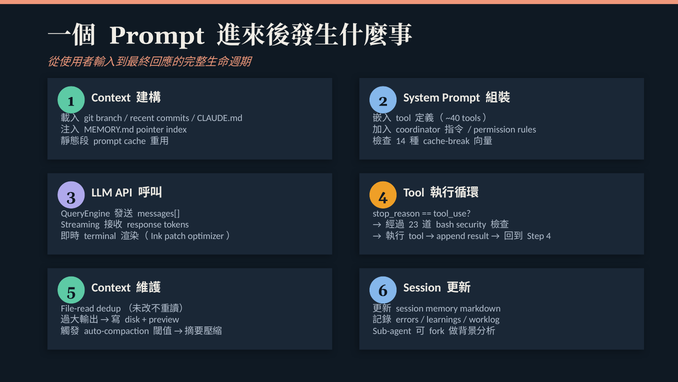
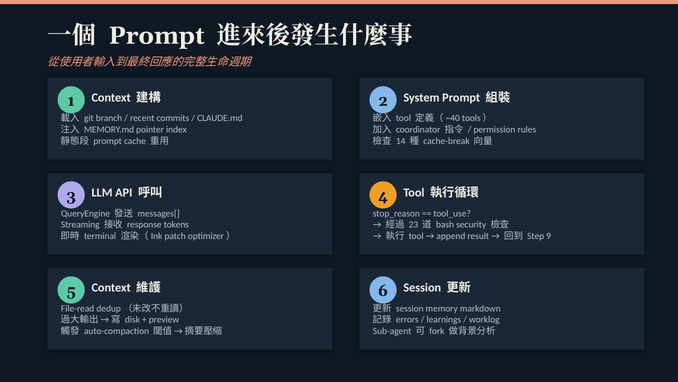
Step 4: 4 -> 9 (549, 236)
